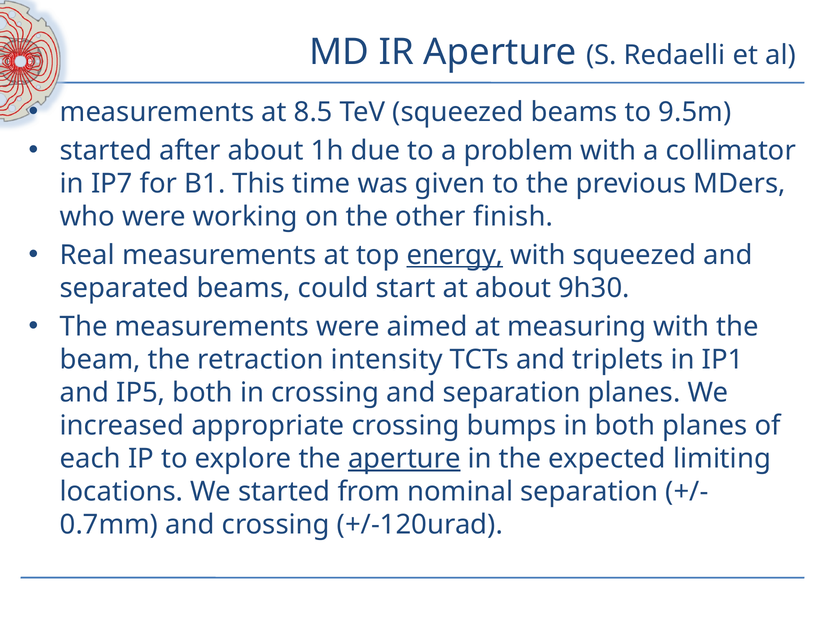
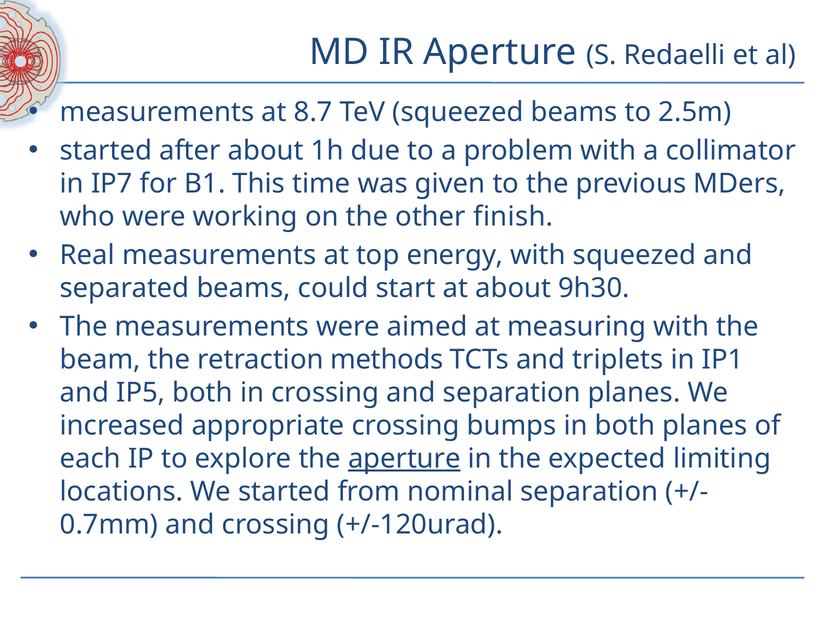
8.5: 8.5 -> 8.7 (313, 112)
9.5m: 9.5m -> 2.5m (695, 112)
energy underline: present -> none (455, 255)
intensity: intensity -> methods (387, 359)
